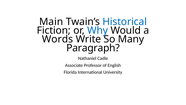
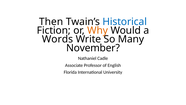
Main: Main -> Then (51, 22)
Why colour: blue -> orange (98, 30)
Paragraph: Paragraph -> November (93, 48)
